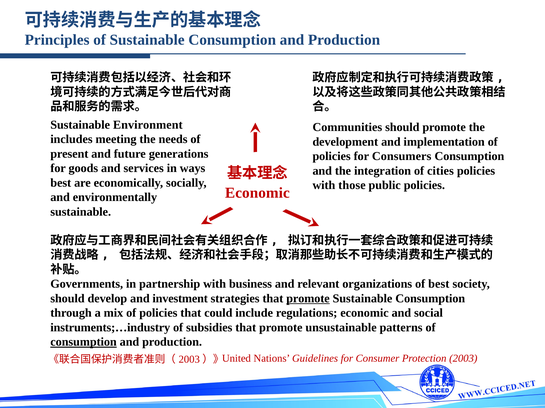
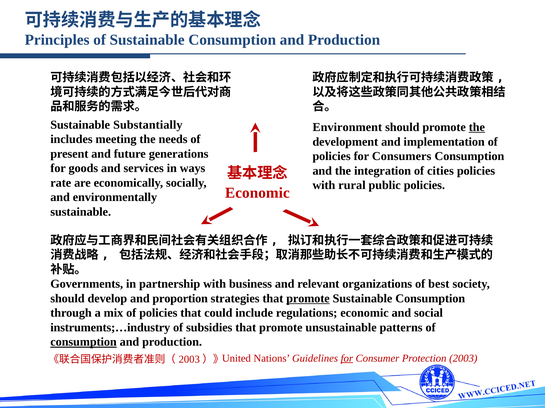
Environment: Environment -> Substantially (148, 125)
Communities: Communities -> Environment (347, 127)
the underline: none -> present (477, 127)
best: best -> rate (61, 183)
those: those -> rural (352, 186)
investment: investment -> proportion (180, 299)
for underline: none -> present (347, 359)
